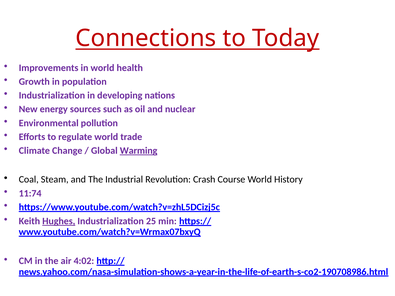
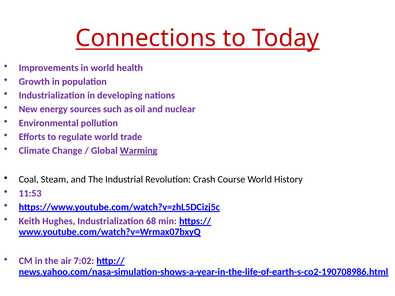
11:74: 11:74 -> 11:53 (30, 193)
Hughes underline: present -> none (59, 221)
25: 25 -> 68 (151, 221)
4:02: 4:02 -> 7:02 (84, 261)
